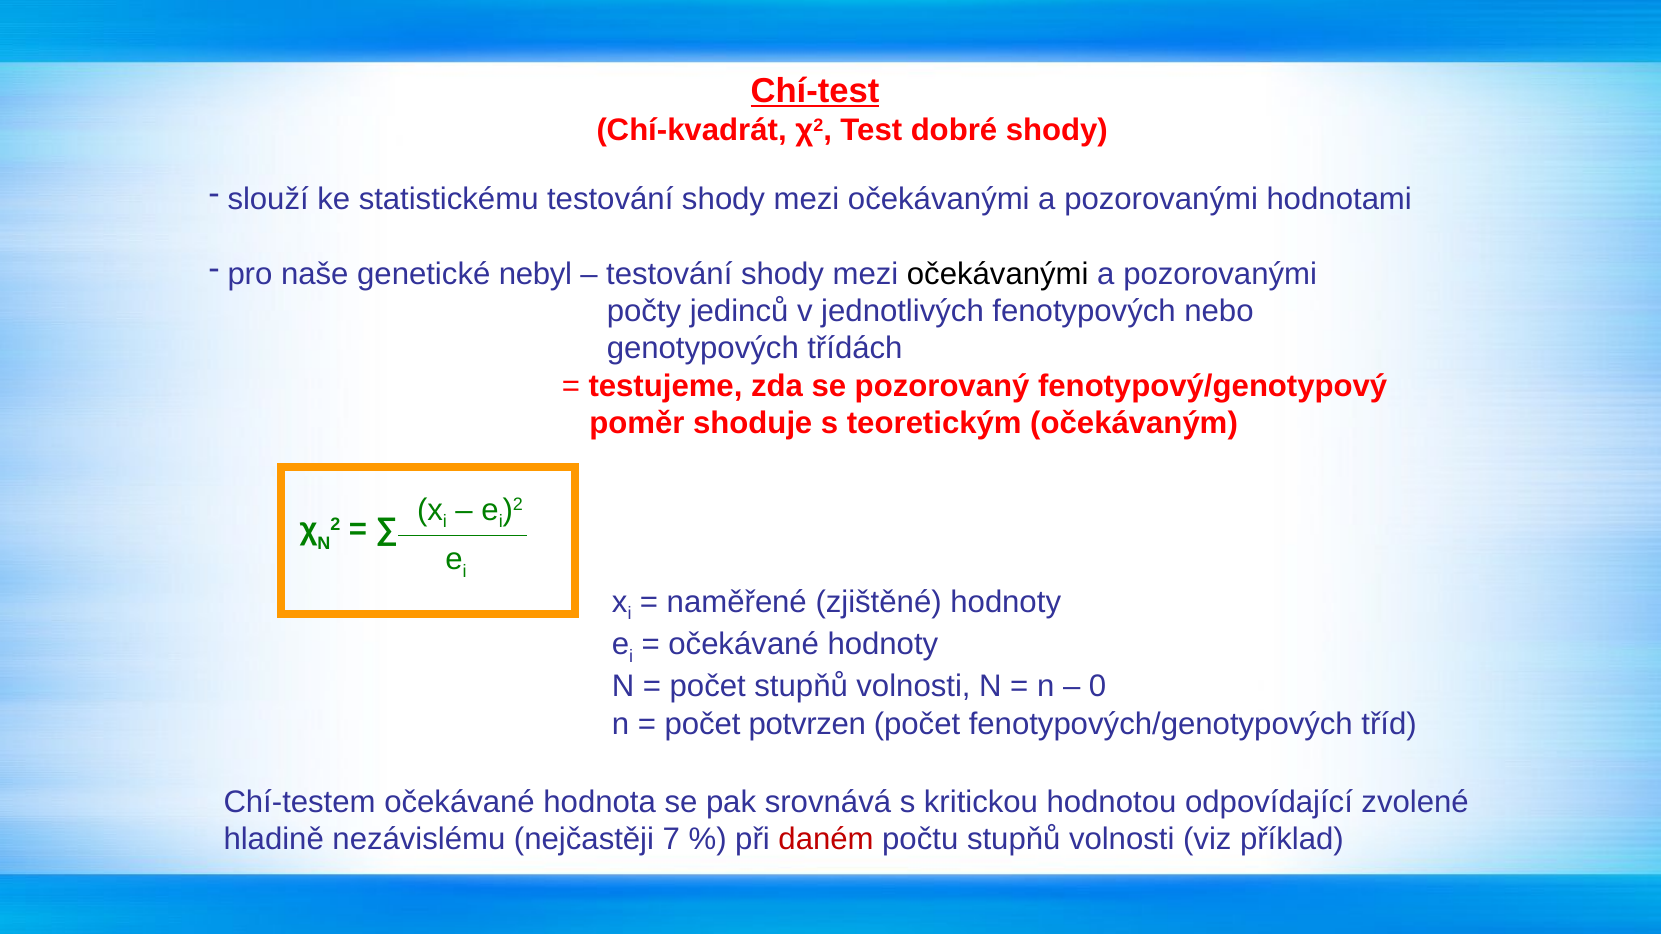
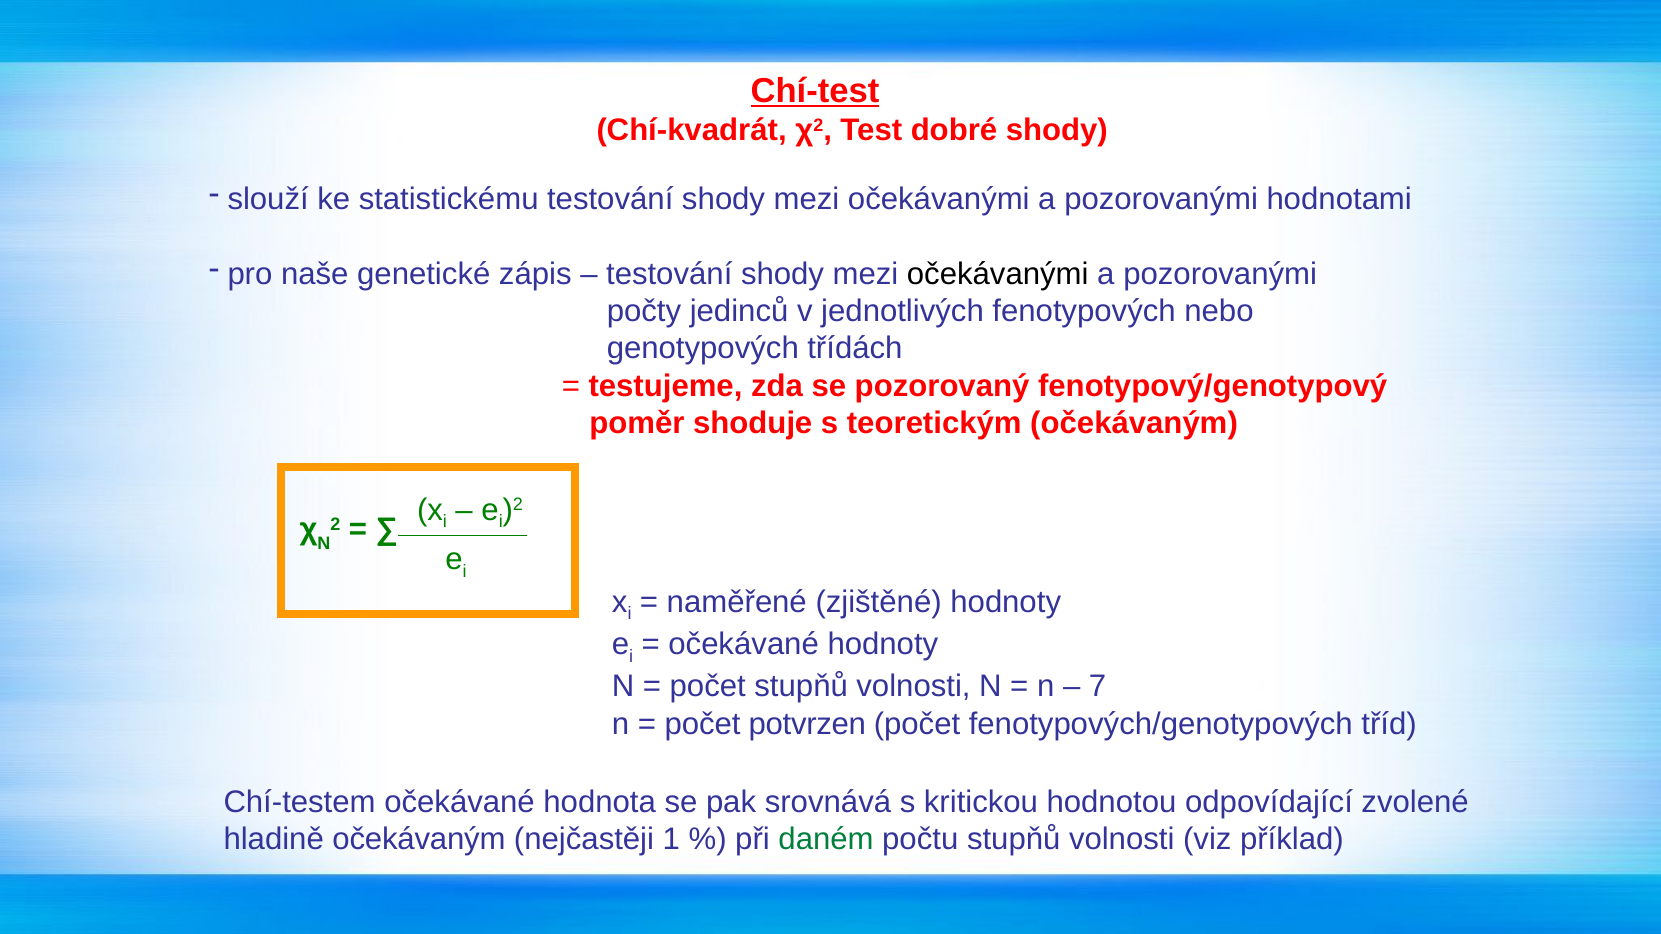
nebyl: nebyl -> zápis (535, 274)
0: 0 -> 7 (1098, 687)
hladině nezávislému: nezávislému -> očekávaným (419, 840)
7: 7 -> 1 (671, 840)
daném colour: red -> green (826, 840)
